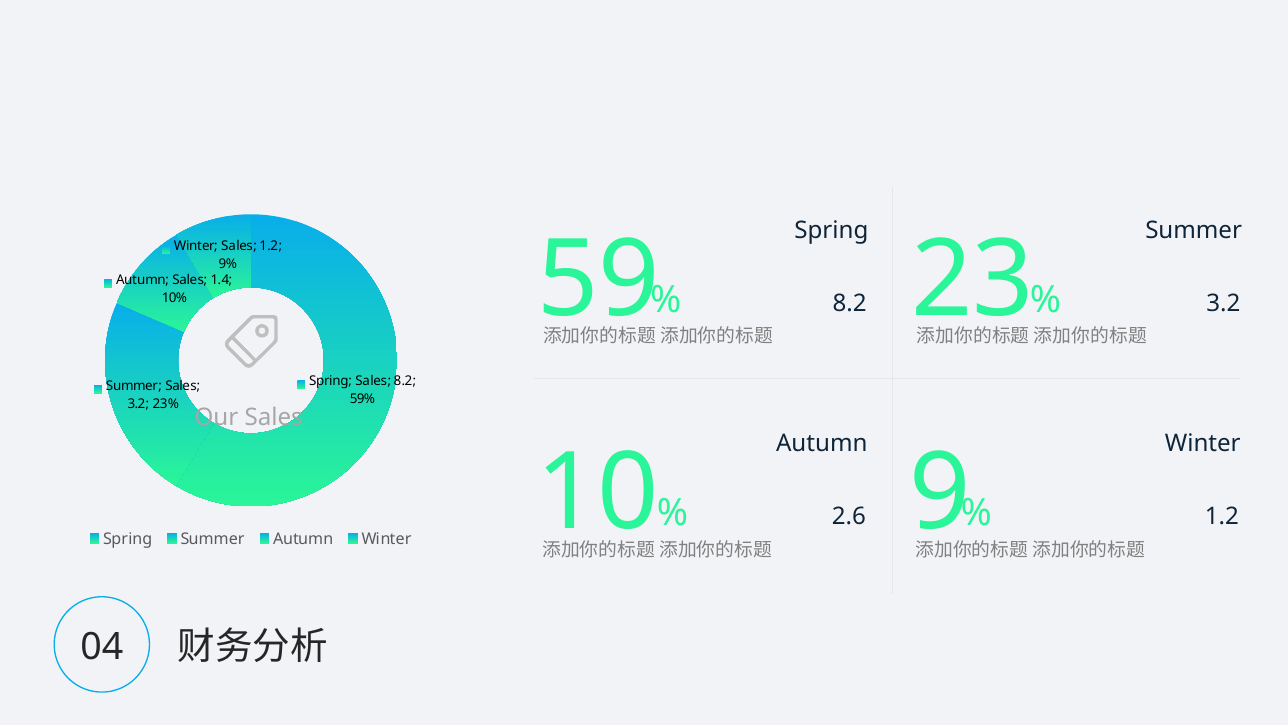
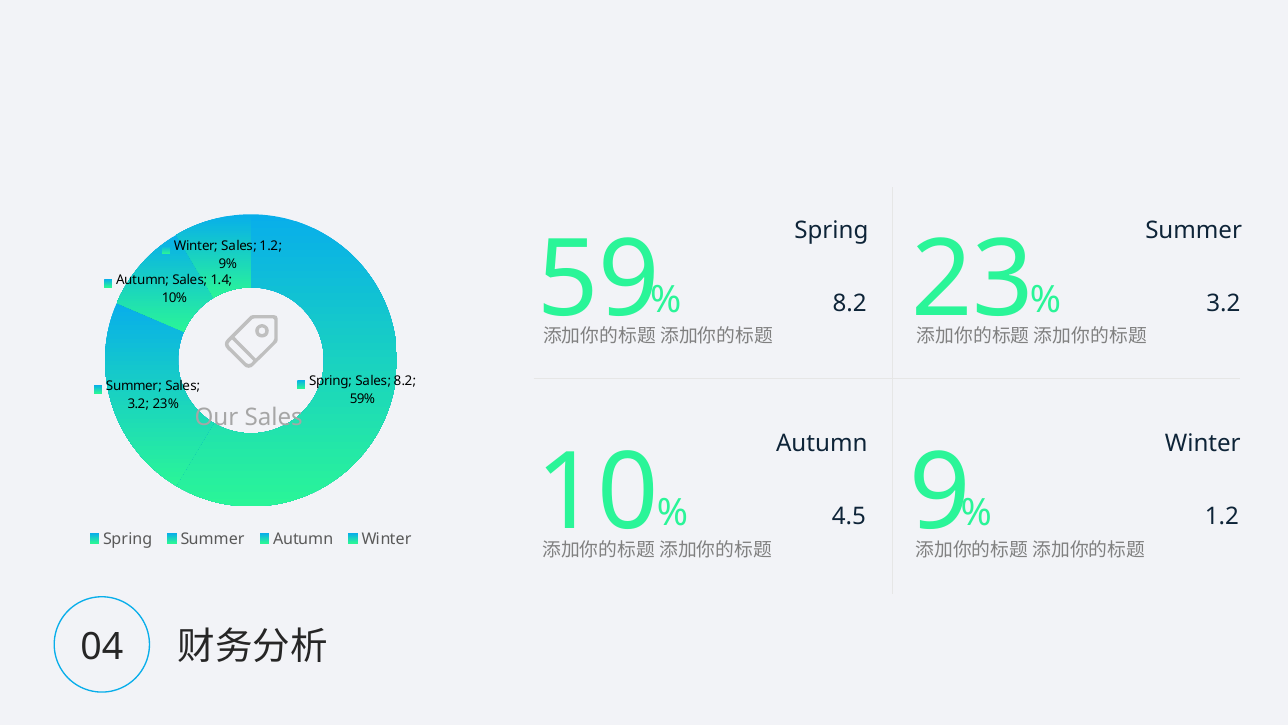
2.6: 2.6 -> 4.5 (849, 516)
